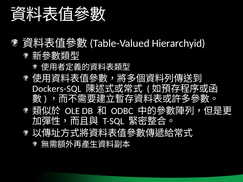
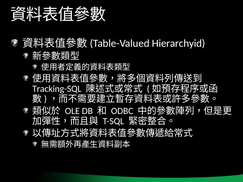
Dockers-SQL: Dockers-SQL -> Tracking-SQL (57, 89)
